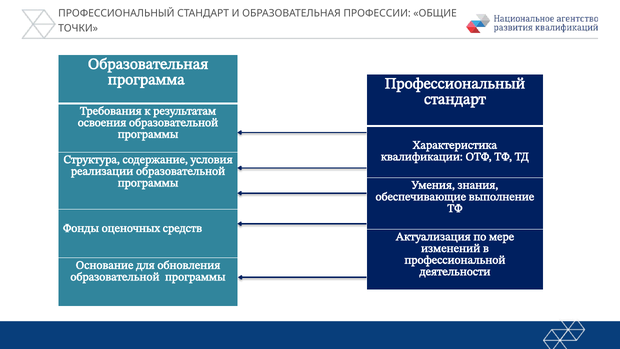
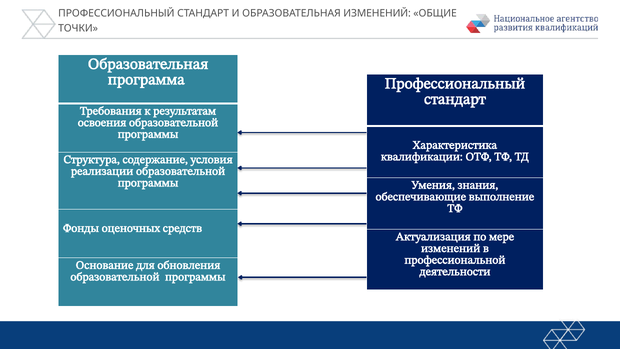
ОБРАЗОВАТЕЛЬНАЯ ПРОФЕССИИ: ПРОФЕССИИ -> ИЗМЕНЕНИЙ (377, 13)
